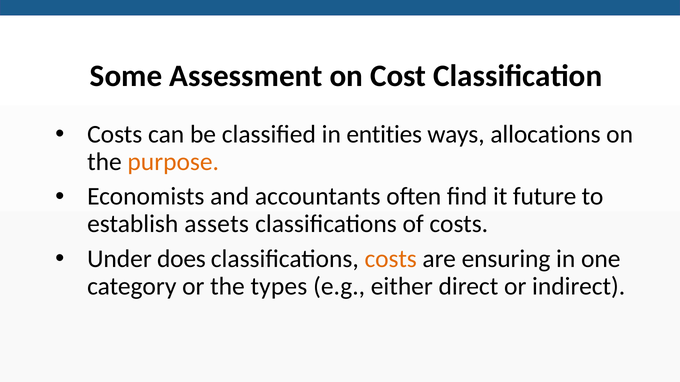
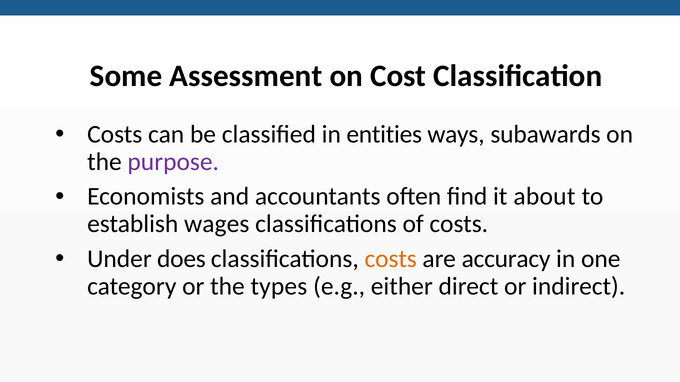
allocations: allocations -> subawards (546, 135)
purpose colour: orange -> purple (173, 162)
future: future -> about (544, 197)
assets: assets -> wages (217, 224)
ensuring: ensuring -> accuracy (506, 259)
